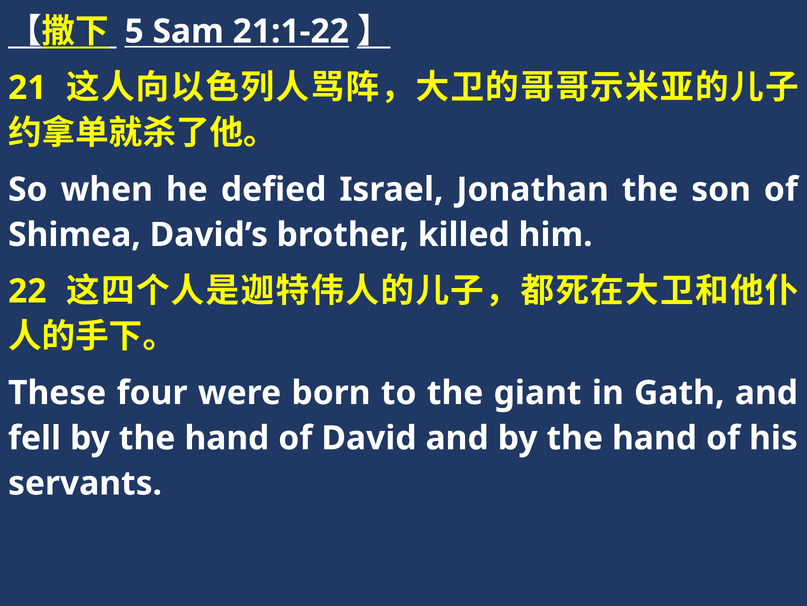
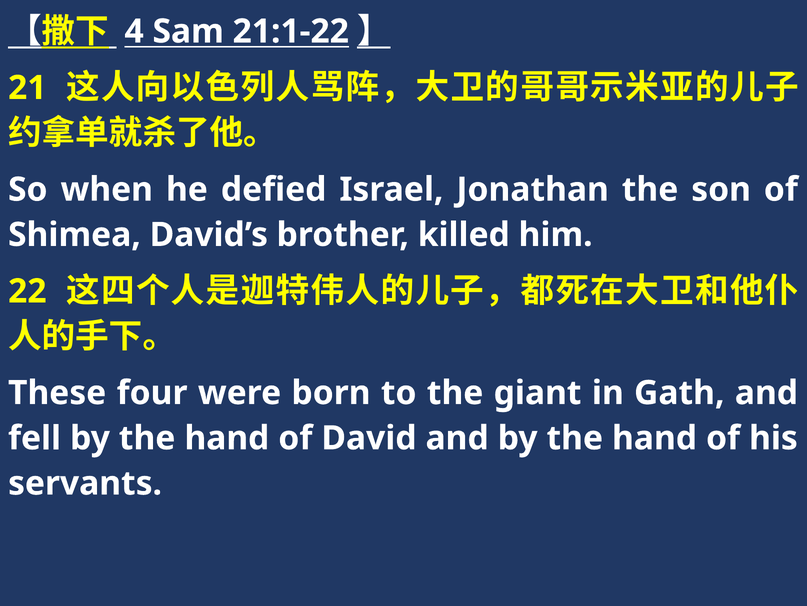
5: 5 -> 4 (134, 31)
